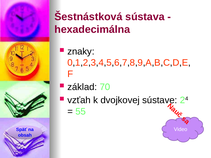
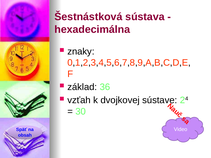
70: 70 -> 36 (105, 87)
55: 55 -> 30 (81, 112)
